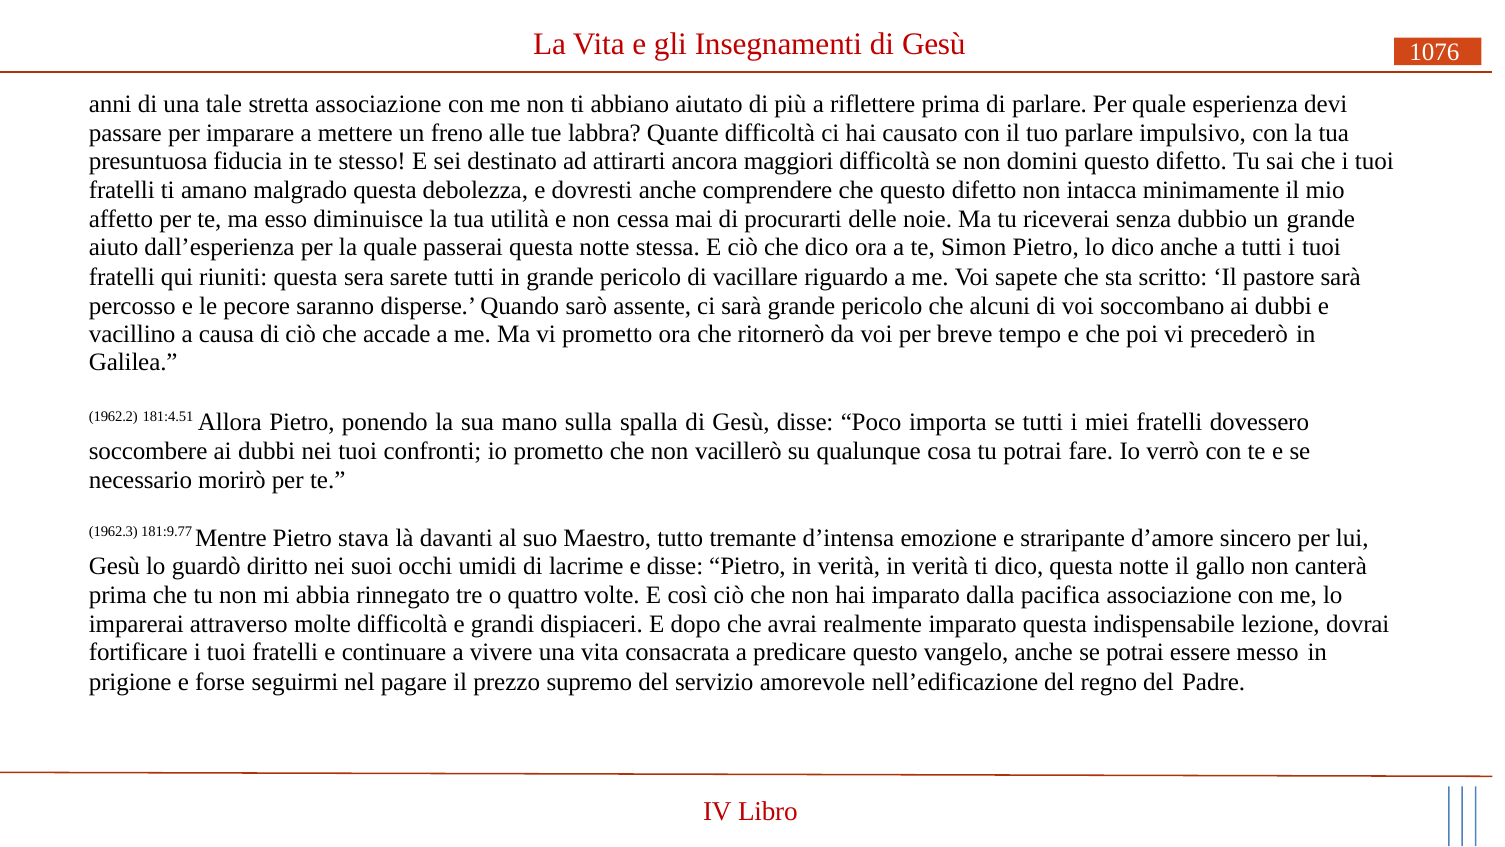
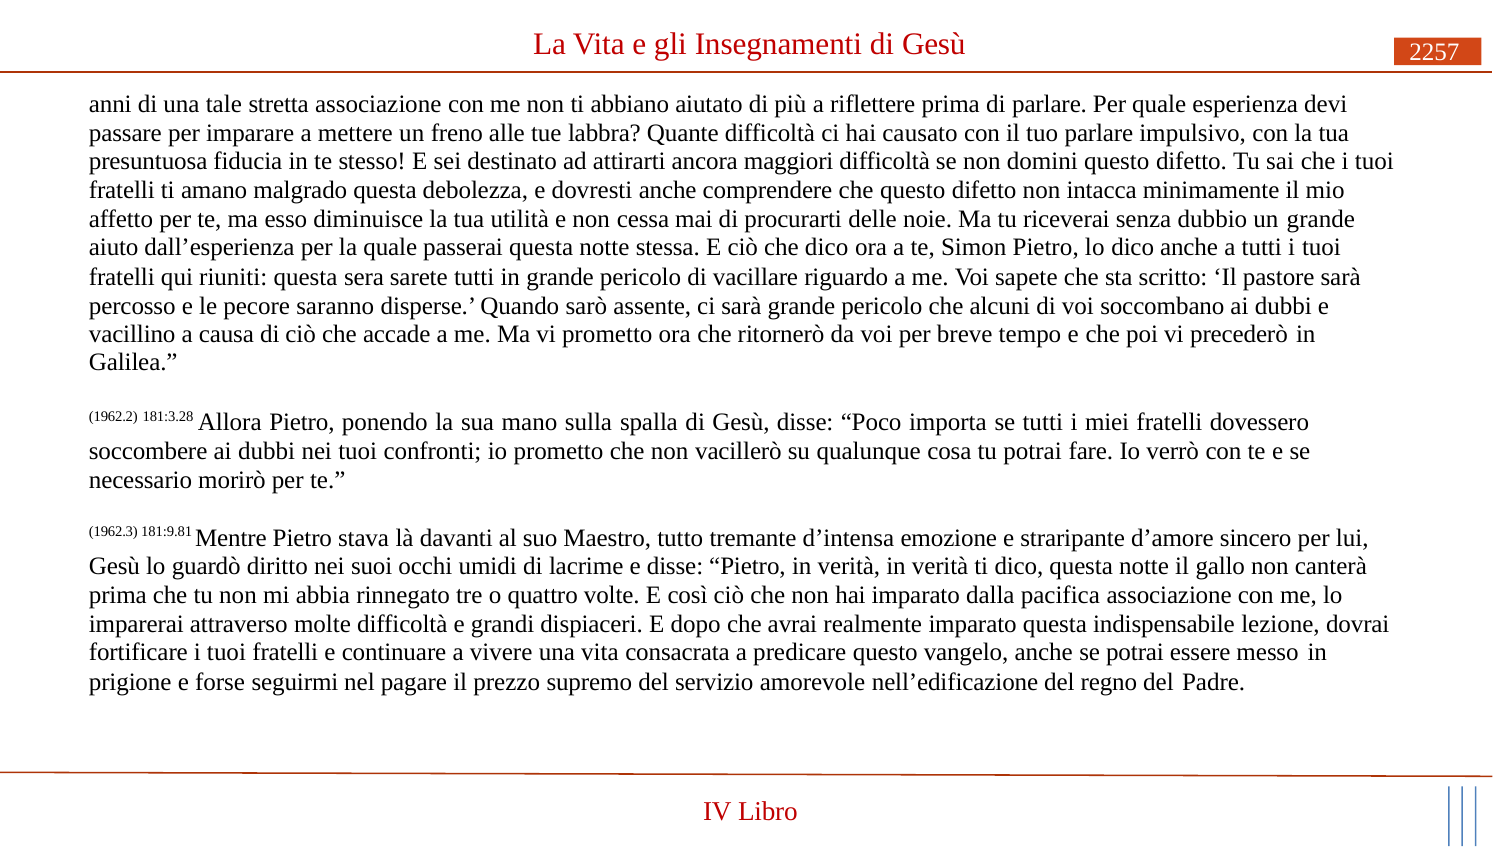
1076: 1076 -> 2257 (1434, 52)
181:4.51: 181:4.51 -> 181:3.28 (168, 417)
181:9.77: 181:9.77 -> 181:9.81 (167, 532)
